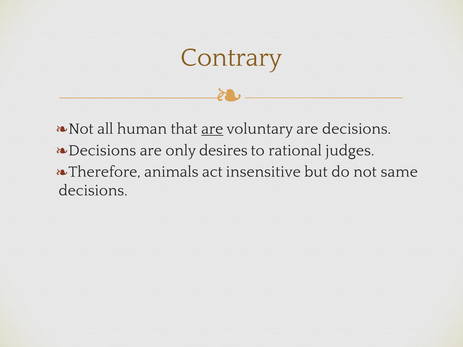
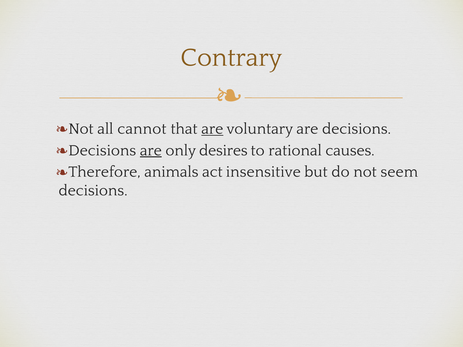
human: human -> cannot (142, 129)
are underline: none -> present (151, 150)
judges: judges -> causes (350, 150)
same: same -> seem (399, 172)
